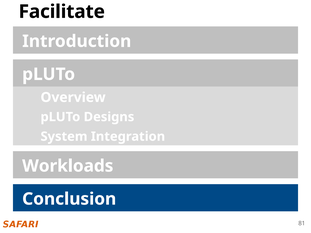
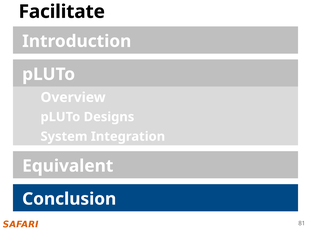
Workloads: Workloads -> Equivalent (68, 166)
